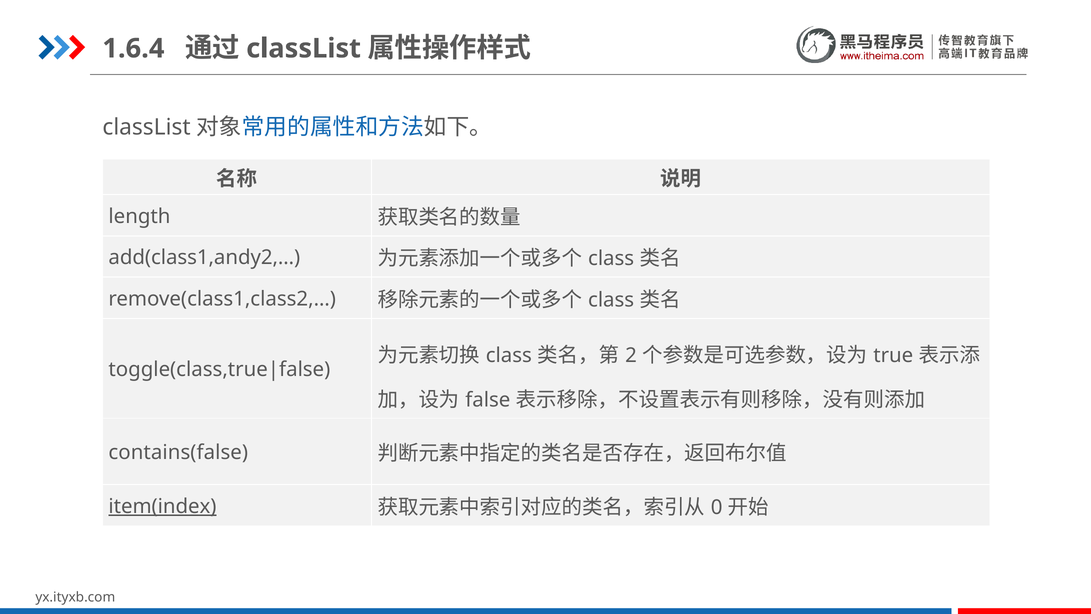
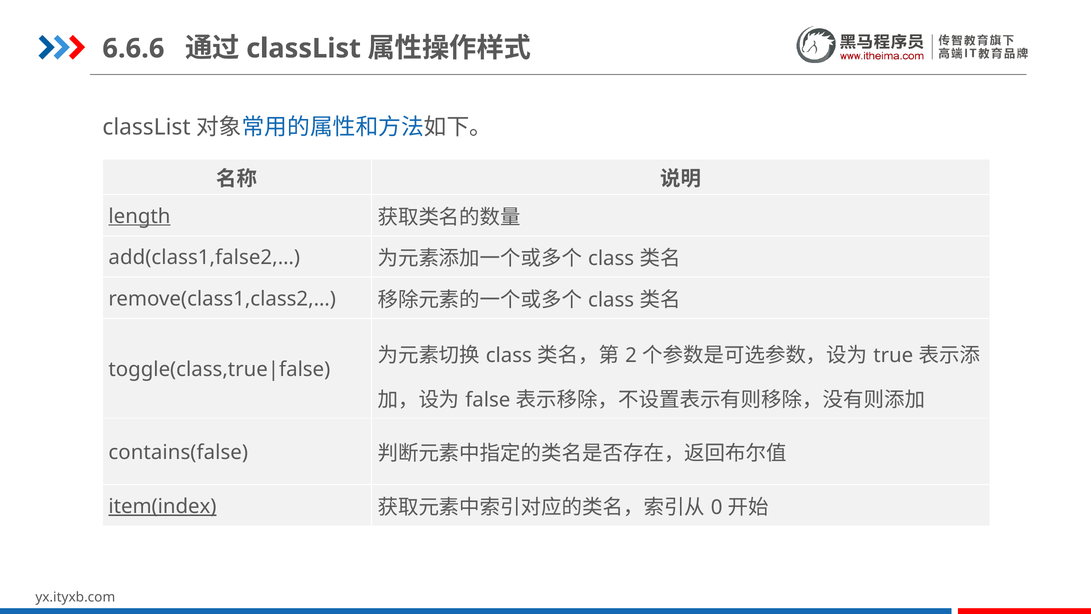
1.6.4: 1.6.4 -> 6.6.6 (133, 48)
length underline: none -> present (139, 216)
add(class1,andy2,…: add(class1,andy2,… -> add(class1,false2,… (204, 258)
